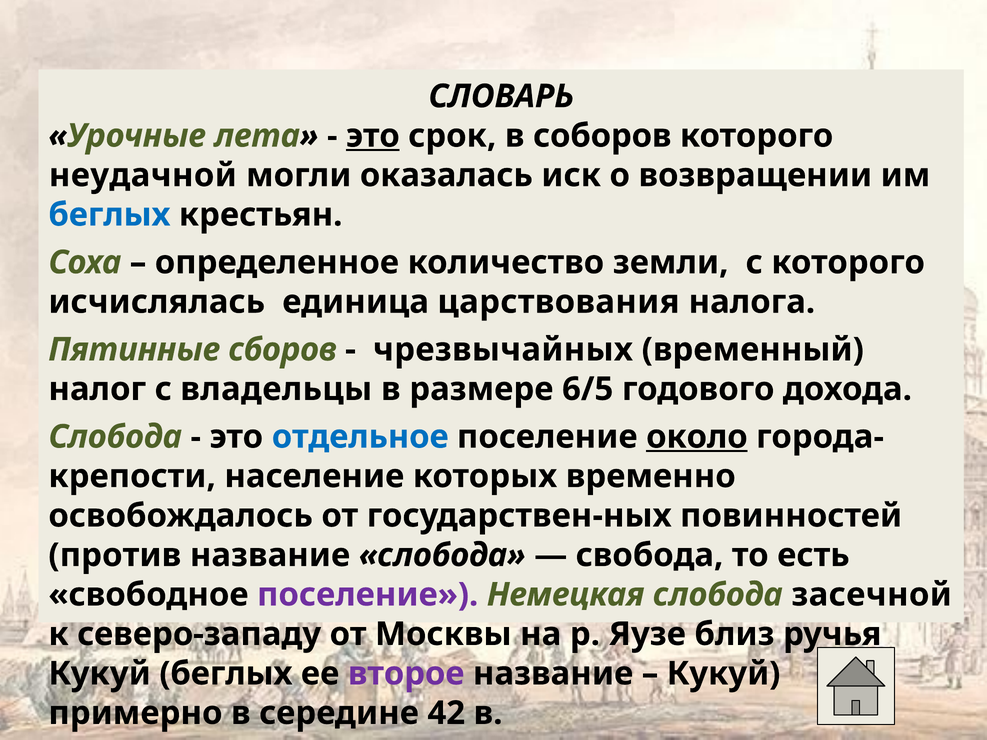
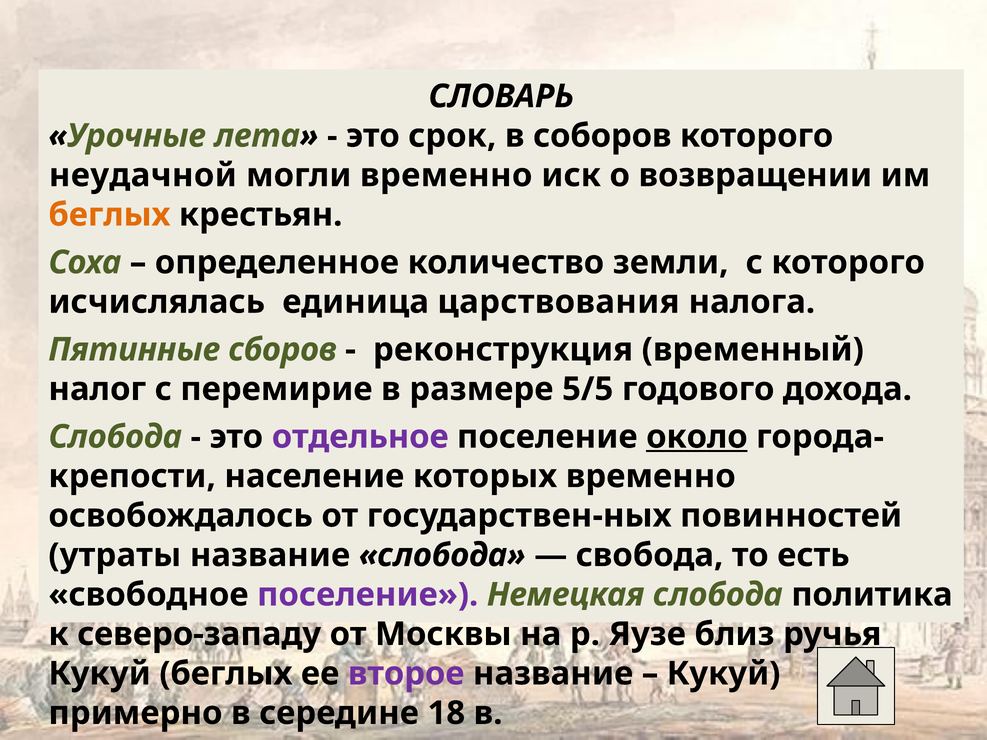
это underline: present -> none (373, 136)
могли оказалась: оказалась -> временно (446, 175)
беглых colour: blue -> orange (109, 215)
чрезвычайных: чрезвычайных -> реконструкция (503, 350)
владельцы: владельцы -> перемирие (276, 389)
6/5: 6/5 -> 5/5 (588, 389)
отдельное colour: blue -> purple (360, 437)
против: против -> утраты (115, 555)
засечной: засечной -> политика (872, 595)
42: 42 -> 18 (446, 713)
